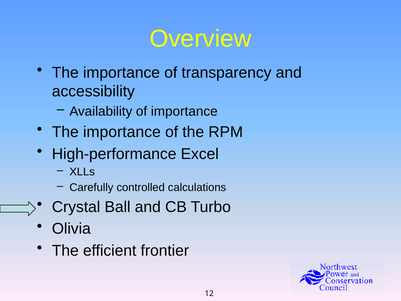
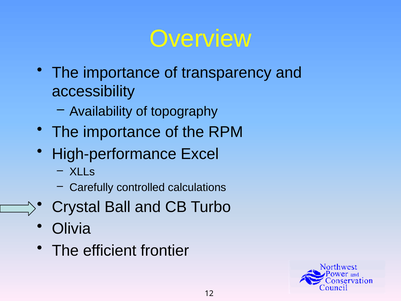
of importance: importance -> topography (184, 111)
